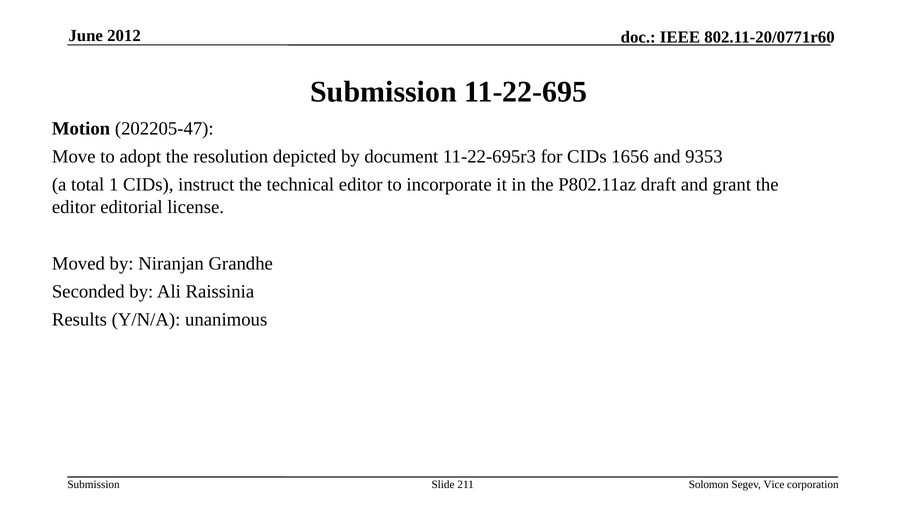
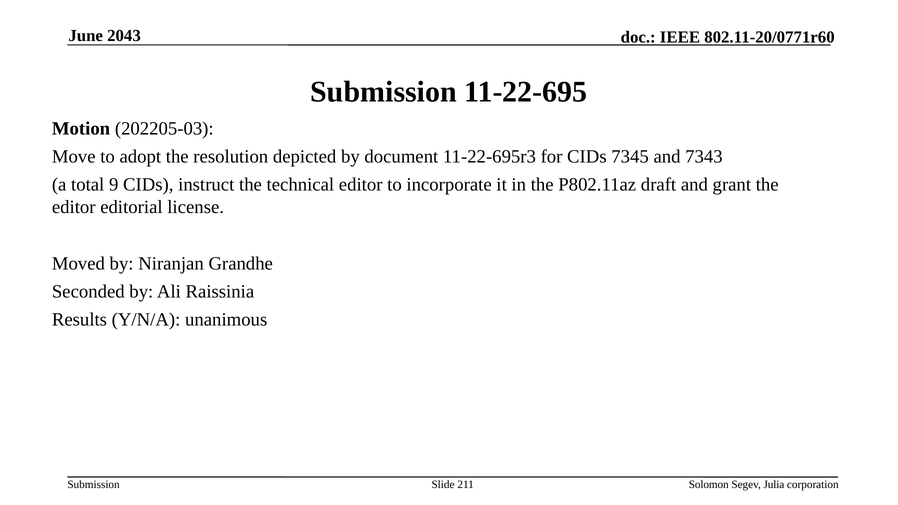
2012: 2012 -> 2043 (124, 36)
202205-47: 202205-47 -> 202205-03 (164, 129)
1656: 1656 -> 7345 (630, 157)
9353: 9353 -> 7343 (704, 157)
1: 1 -> 9 (114, 185)
Vice: Vice -> Julia (774, 484)
